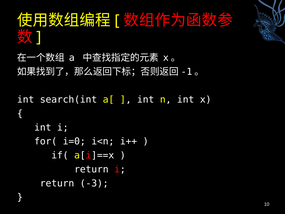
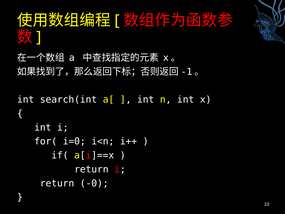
-3: -3 -> -0 (94, 183)
